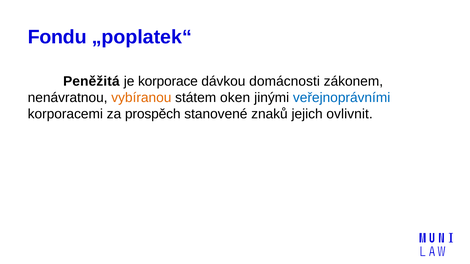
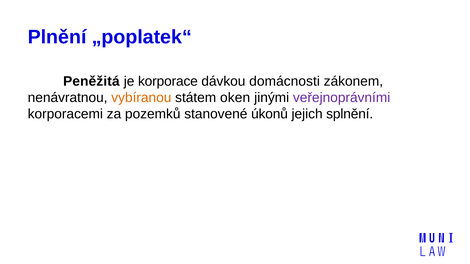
Fondu: Fondu -> Plnění (57, 37)
veřejnoprávními colour: blue -> purple (342, 98)
prospěch: prospěch -> pozemků (153, 114)
znaků: znaků -> úkonů (270, 114)
ovlivnit: ovlivnit -> splnění (350, 114)
